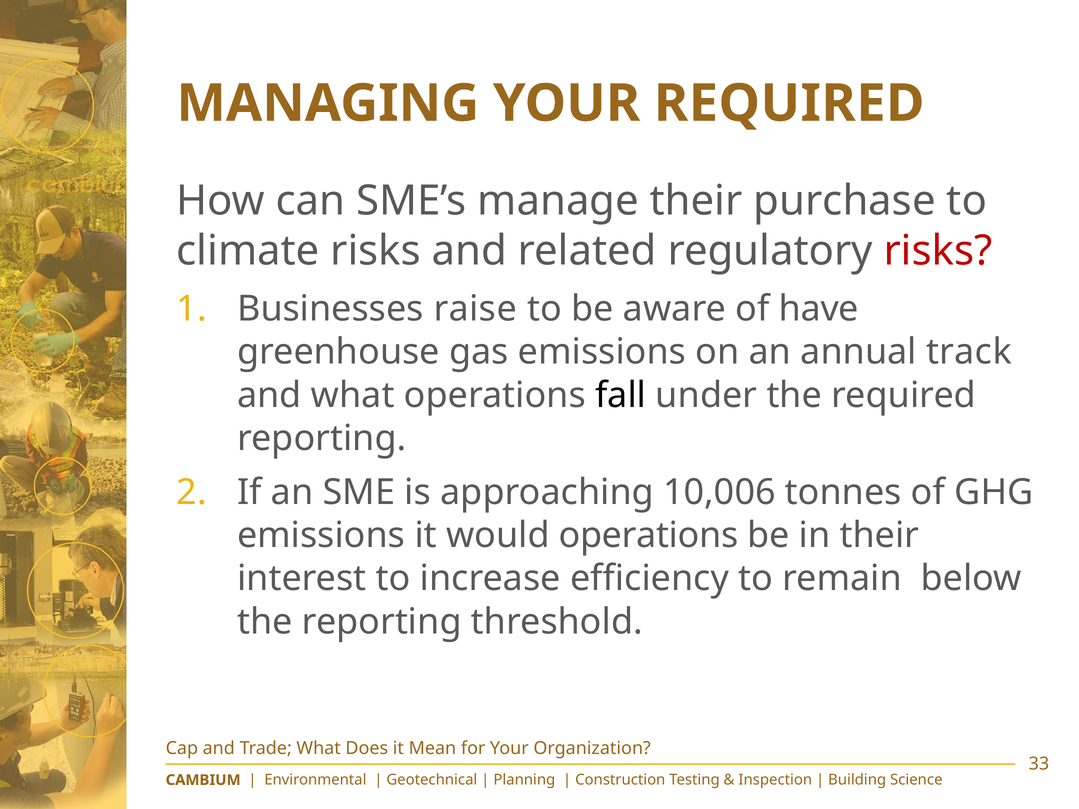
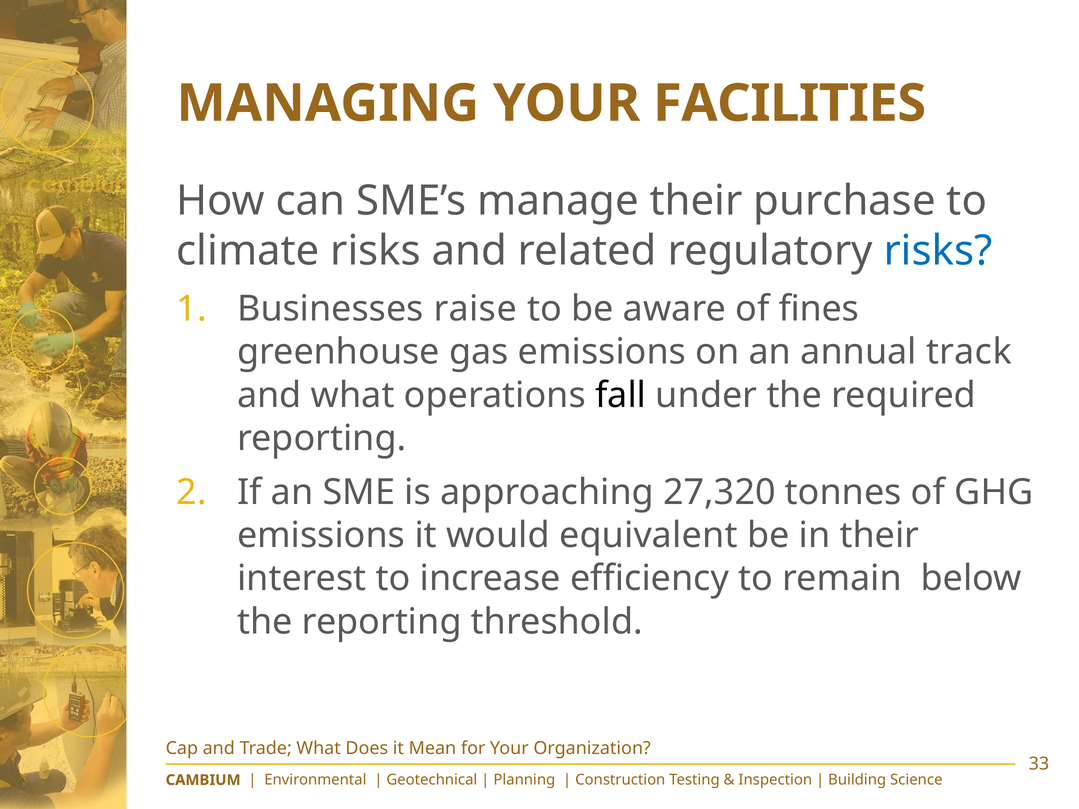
YOUR REQUIRED: REQUIRED -> FACILITIES (790, 104)
risks colour: red -> blue (938, 251)
have: have -> fines (819, 309)
10,006: 10,006 -> 27,320 (719, 492)
would operations: operations -> equivalent (648, 536)
